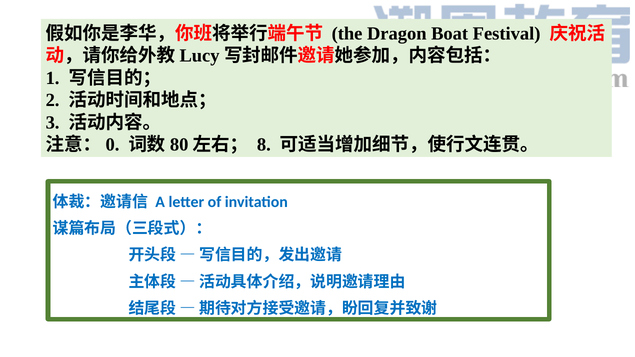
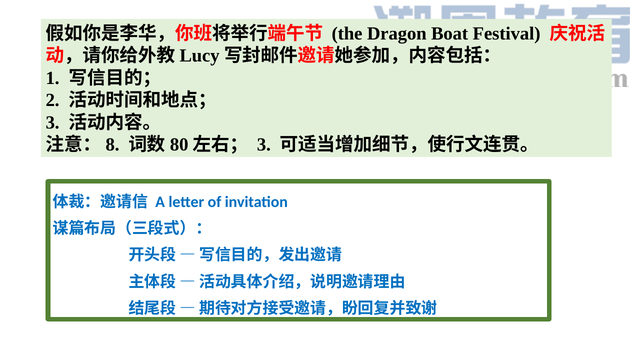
0: 0 -> 8 (113, 145)
8: 8 -> 3 (264, 145)
